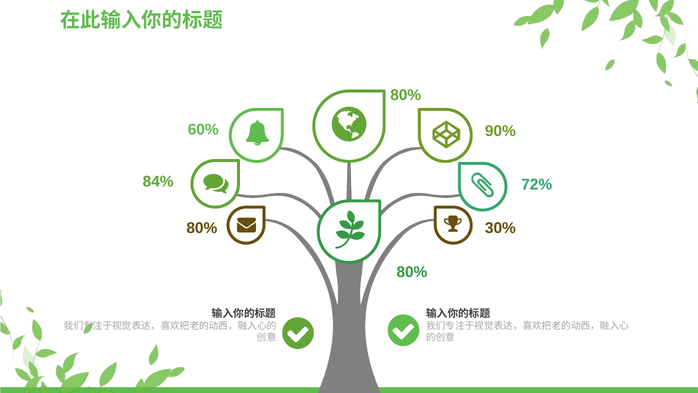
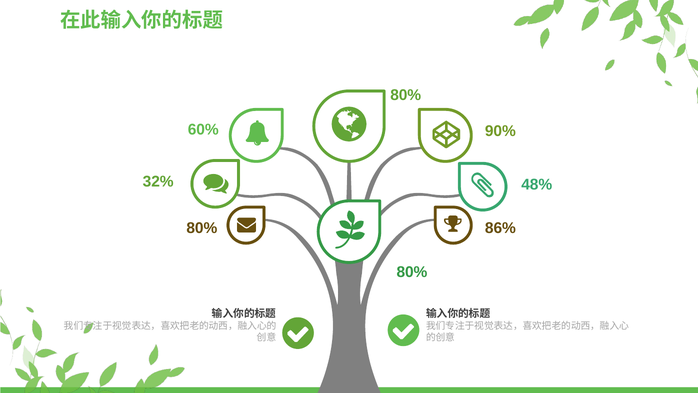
84%: 84% -> 32% (158, 182)
72%: 72% -> 48% (537, 184)
30%: 30% -> 86% (500, 228)
